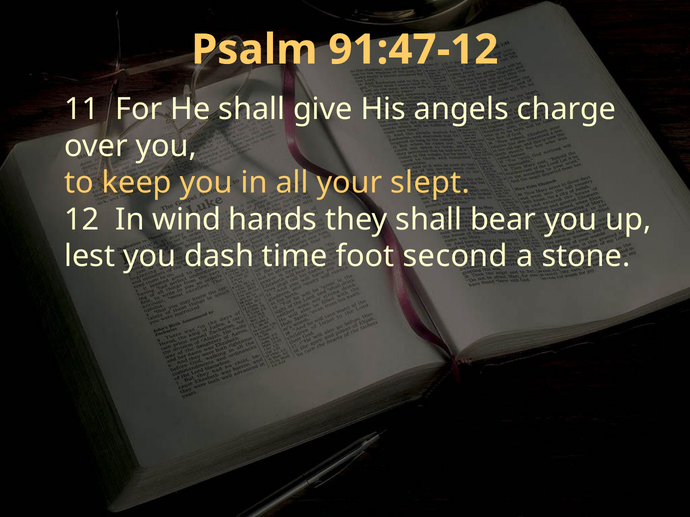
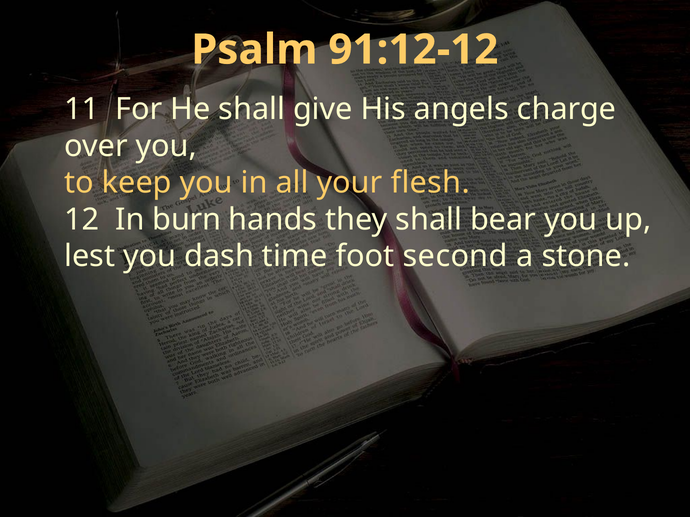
91:47-12: 91:47-12 -> 91:12-12 (413, 50)
slept: slept -> flesh (430, 183)
wind: wind -> burn (187, 220)
